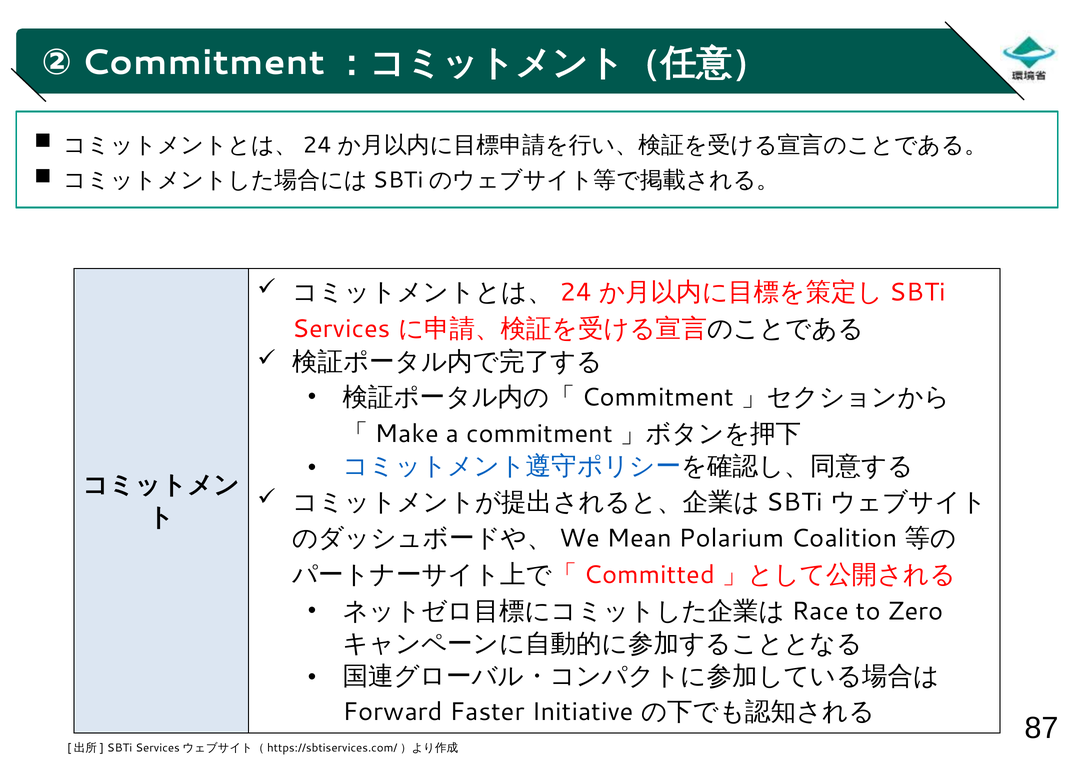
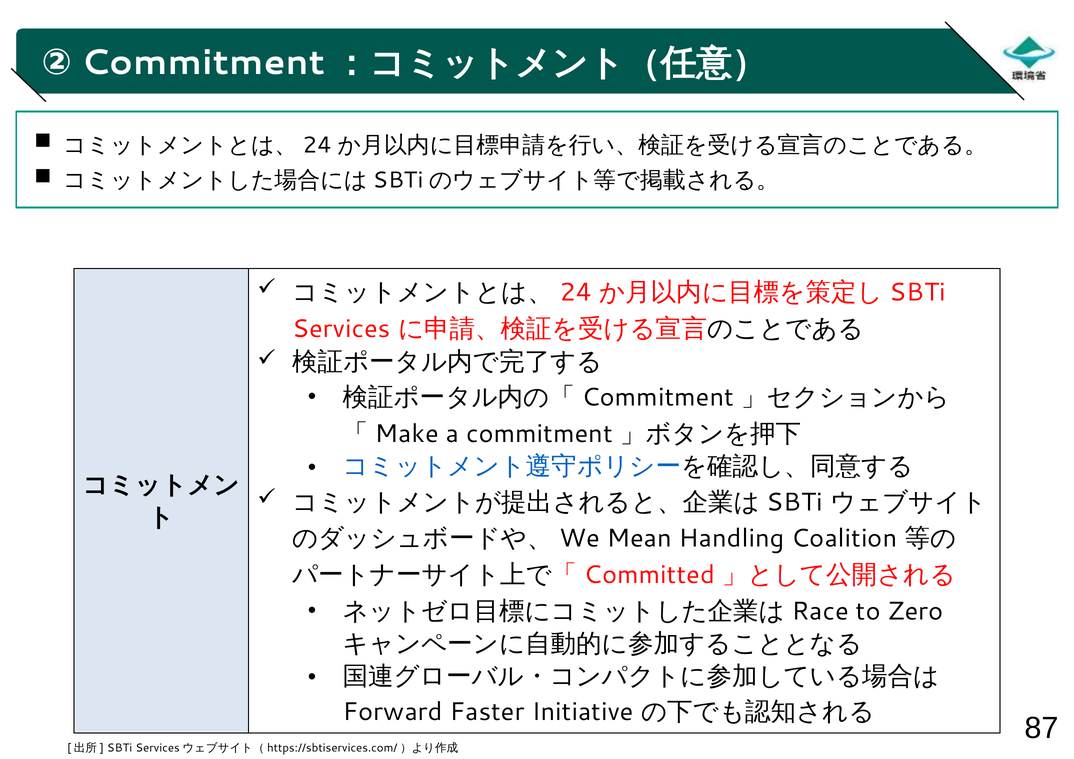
Polarium: Polarium -> Handling (732, 539)
